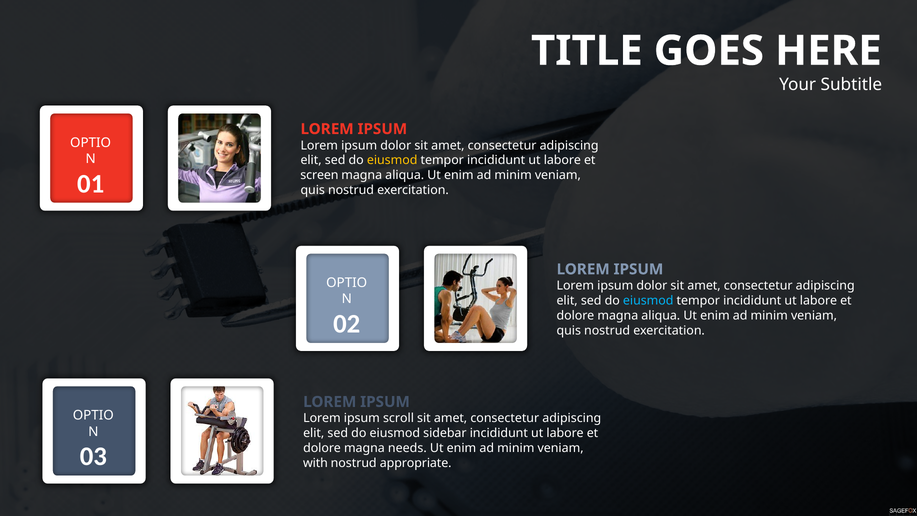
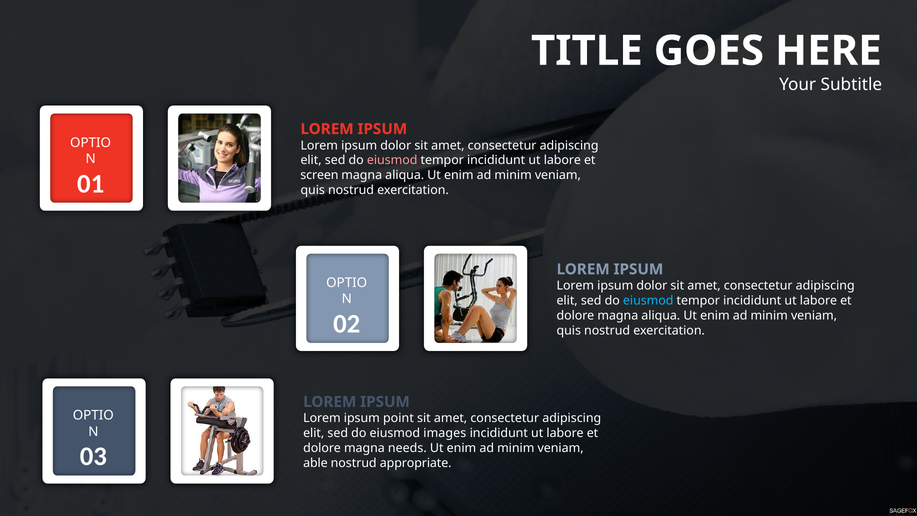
eiusmod colour: yellow -> pink (392, 160)
scroll: scroll -> point (398, 418)
sidebar: sidebar -> images (445, 433)
with: with -> able (315, 463)
